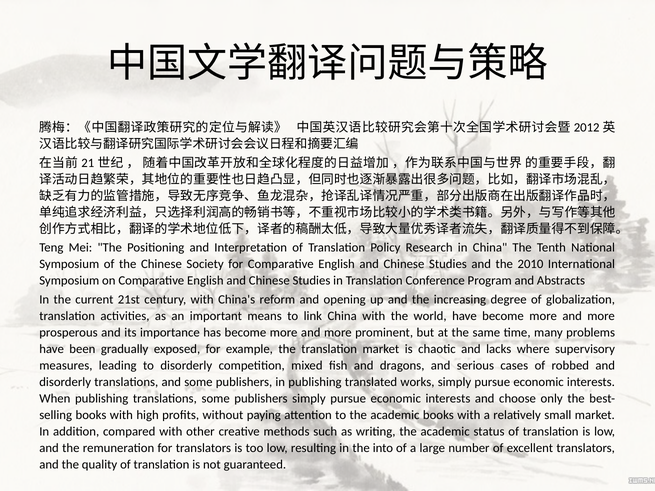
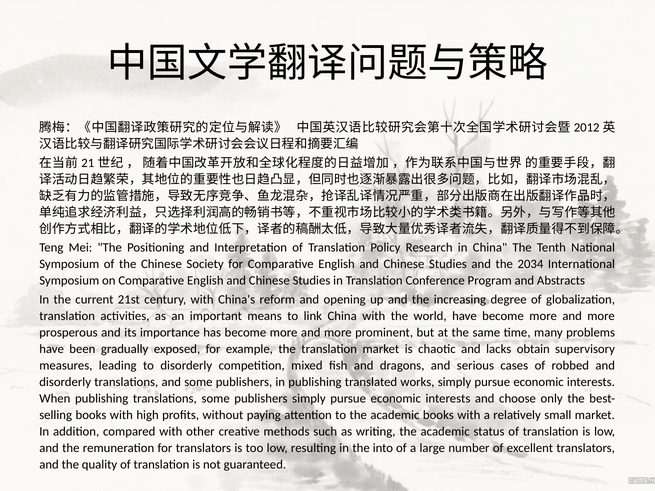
2010: 2010 -> 2034 (530, 264)
where: where -> obtain (533, 349)
